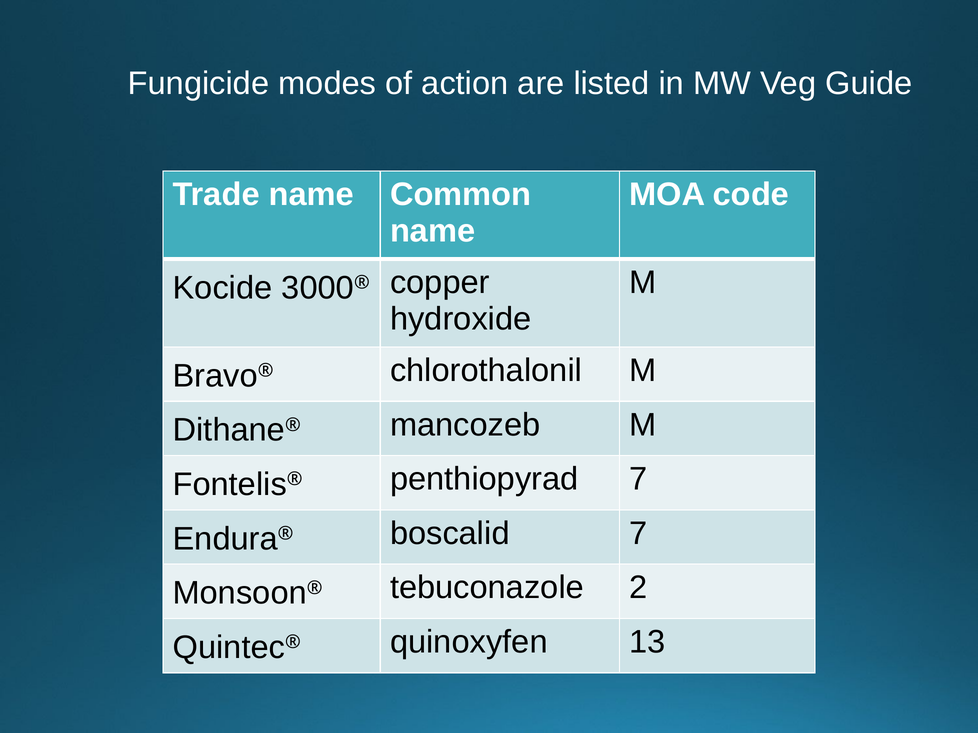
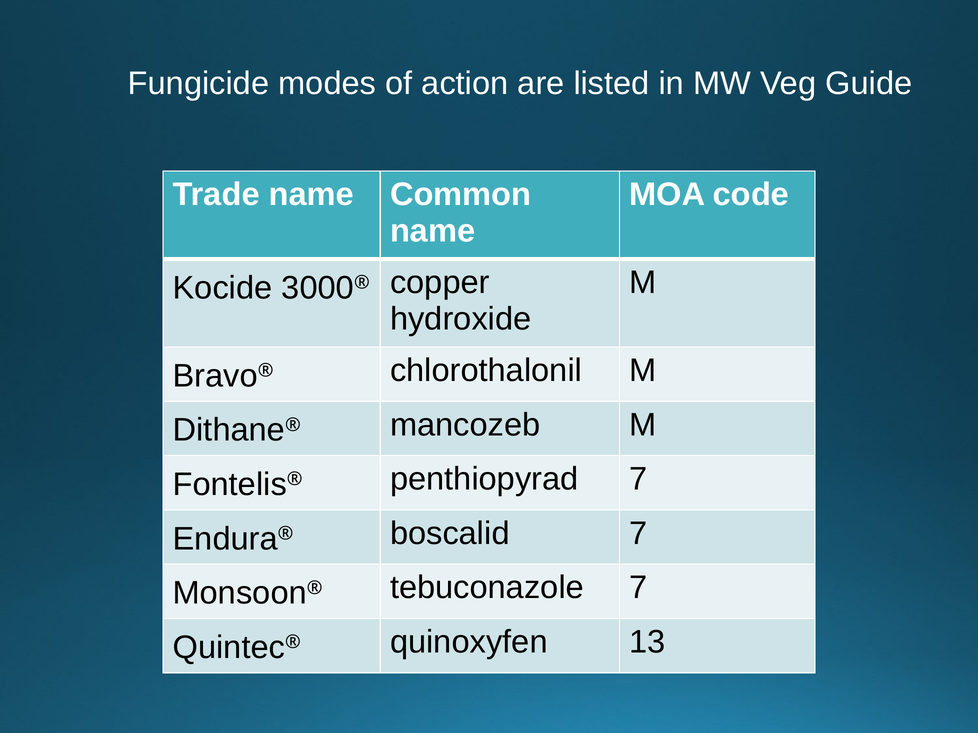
tebuconazole 2: 2 -> 7 (638, 588)
